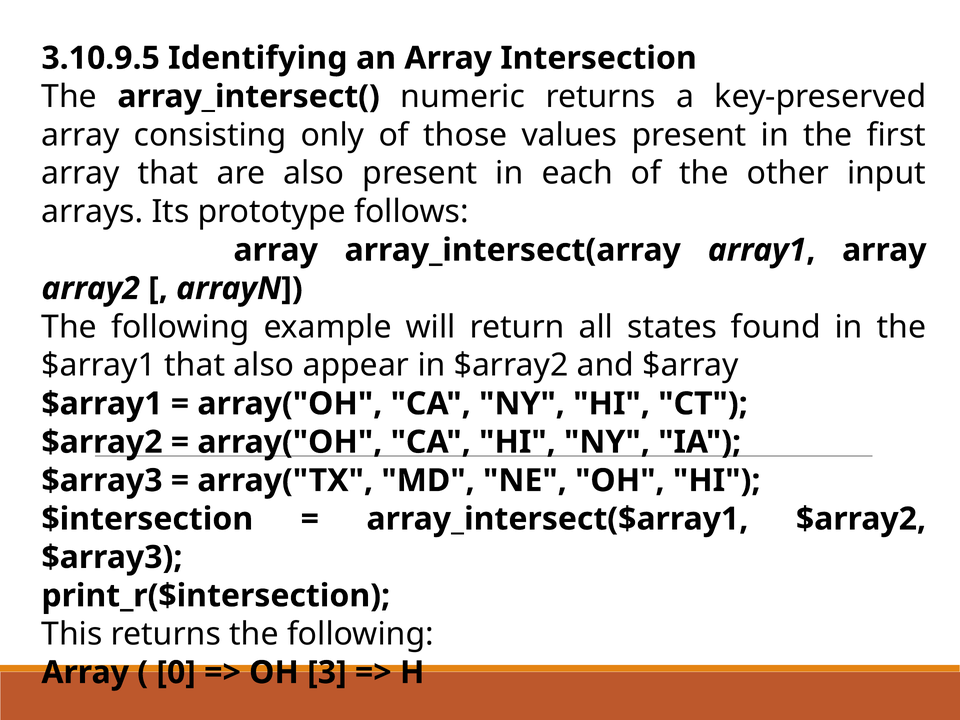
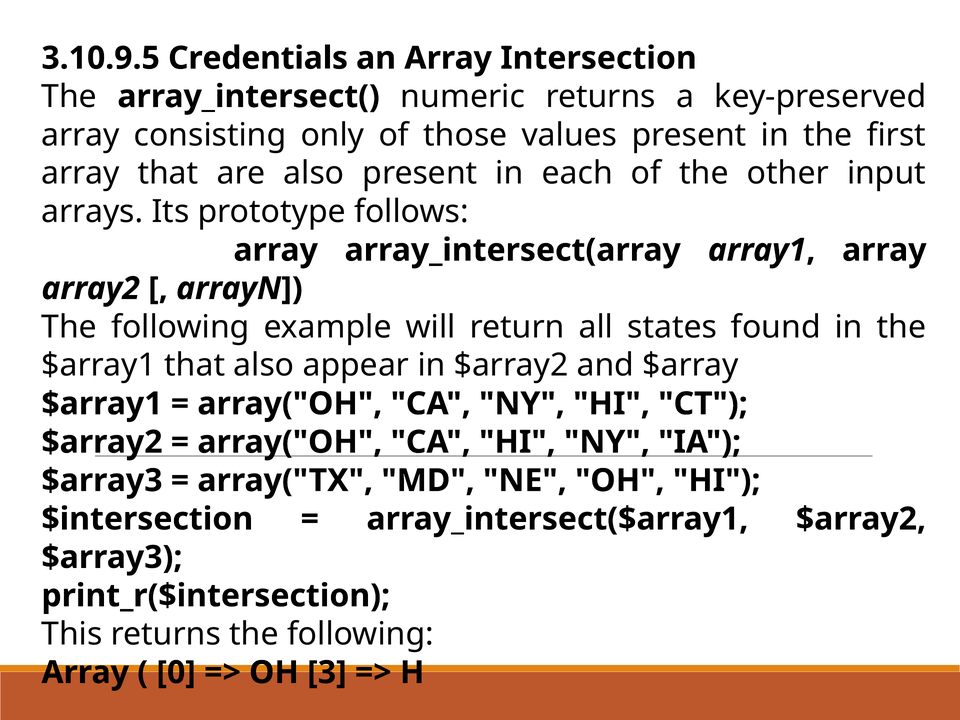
Identifying: Identifying -> Credentials (258, 58)
